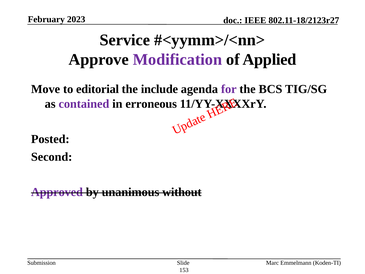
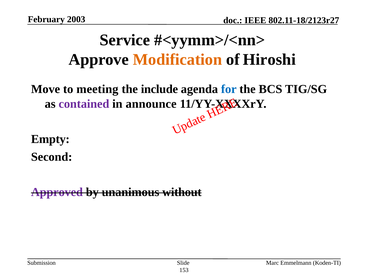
2023: 2023 -> 2003 (76, 19)
Modification colour: purple -> orange (177, 59)
Applied: Applied -> Hiroshi (269, 59)
editorial: editorial -> meeting (97, 89)
for colour: purple -> blue (229, 89)
erroneous: erroneous -> announce (151, 104)
Posted: Posted -> Empty (50, 139)
